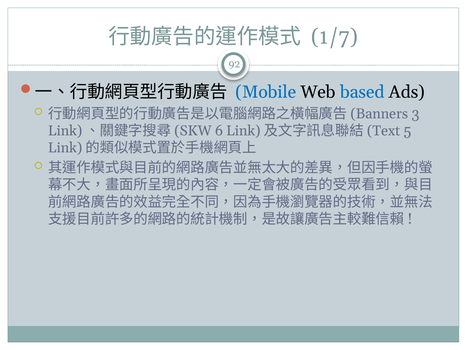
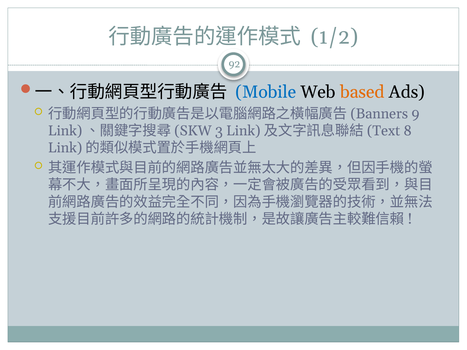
1/7: 1/7 -> 1/2 (335, 37)
based colour: blue -> orange (362, 92)
3: 3 -> 9 (416, 114)
6: 6 -> 3 (219, 131)
5: 5 -> 8 (408, 131)
